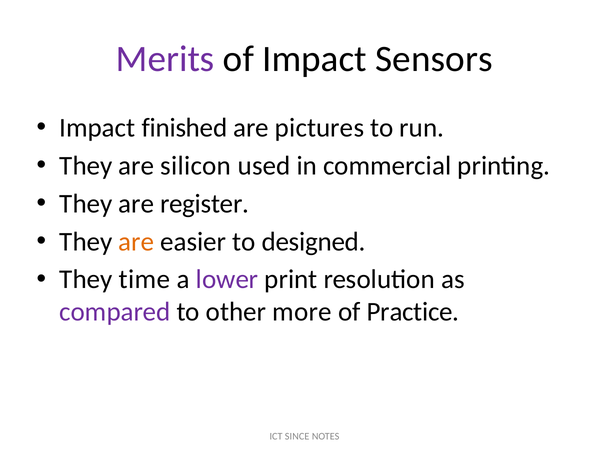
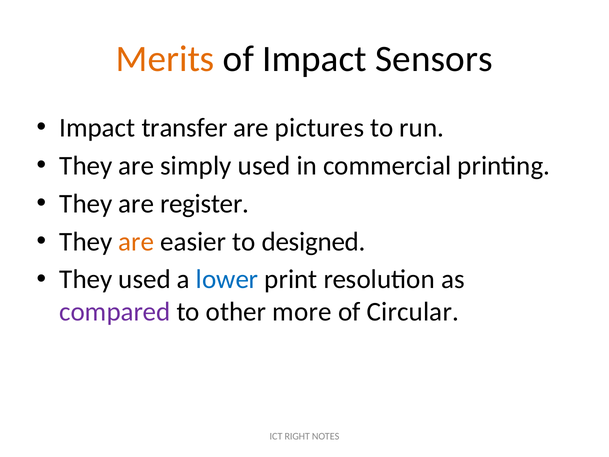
Merits colour: purple -> orange (165, 59)
finished: finished -> transfer (185, 128)
silicon: silicon -> simply (196, 166)
They time: time -> used (145, 279)
lower colour: purple -> blue (227, 279)
Practice: Practice -> Circular (413, 312)
SINCE: SINCE -> RIGHT (297, 436)
